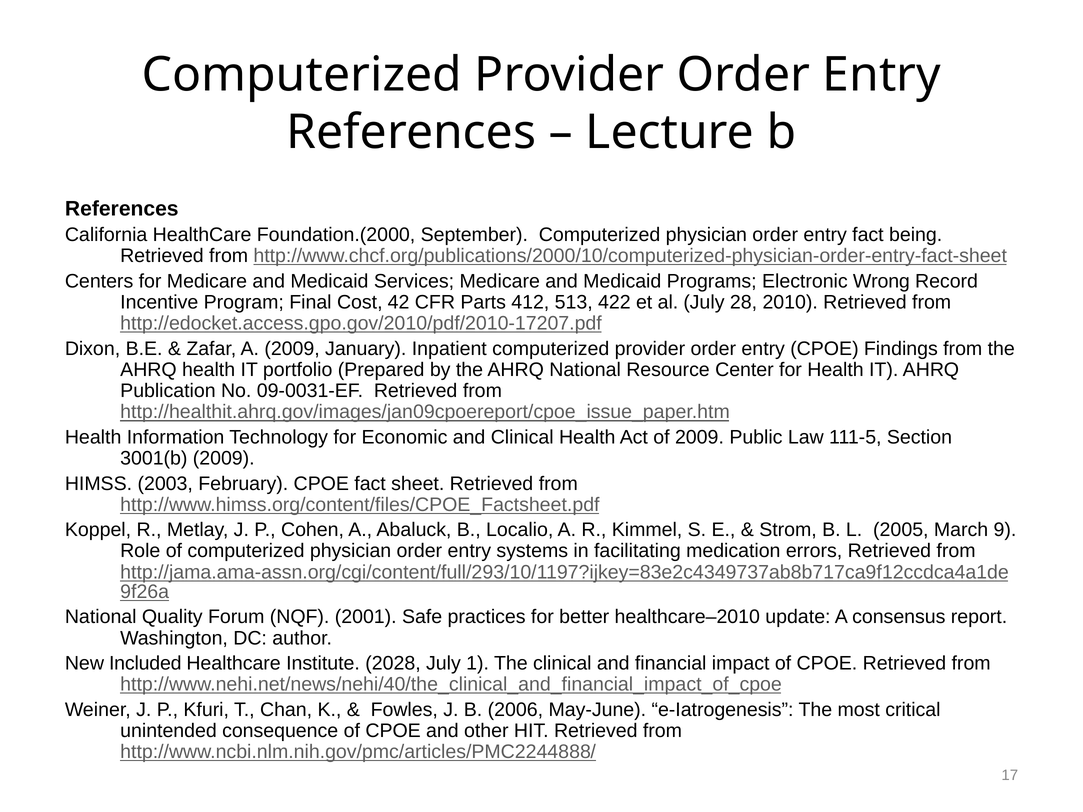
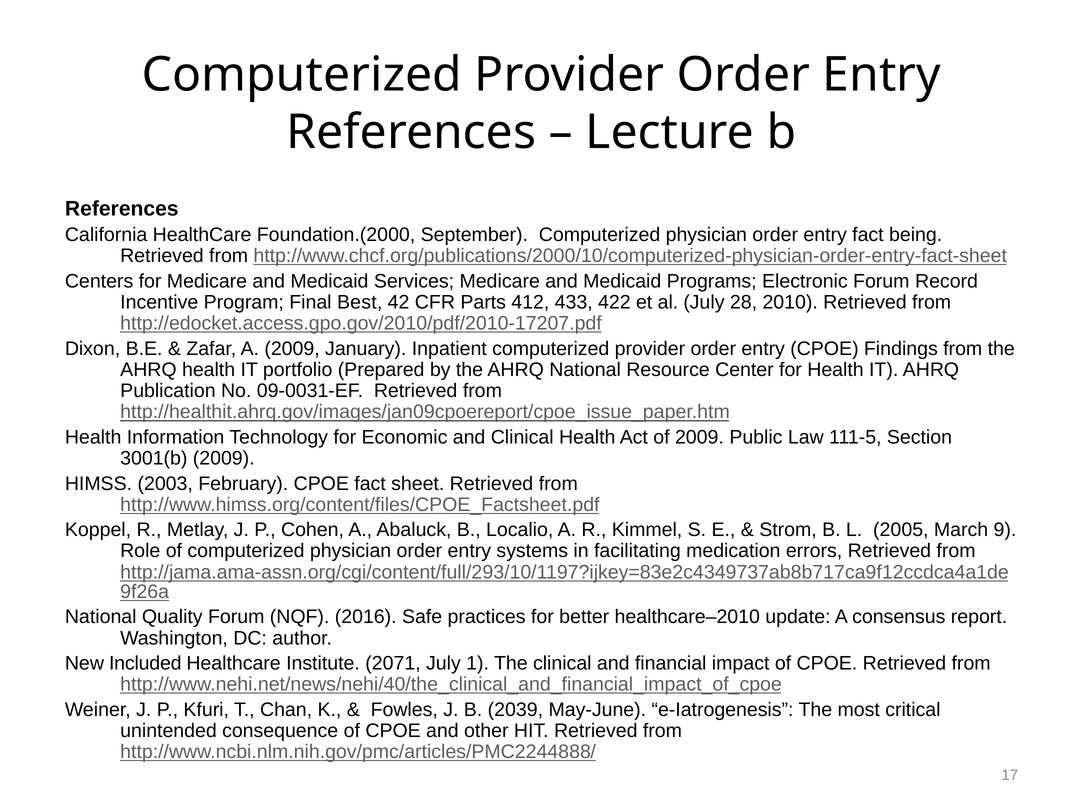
Electronic Wrong: Wrong -> Forum (881, 281)
Cost: Cost -> Best (360, 302)
513: 513 -> 433 (574, 302)
2001: 2001 -> 2016 (366, 617)
2028: 2028 -> 2071 (393, 663)
2006: 2006 -> 2039 (515, 710)
